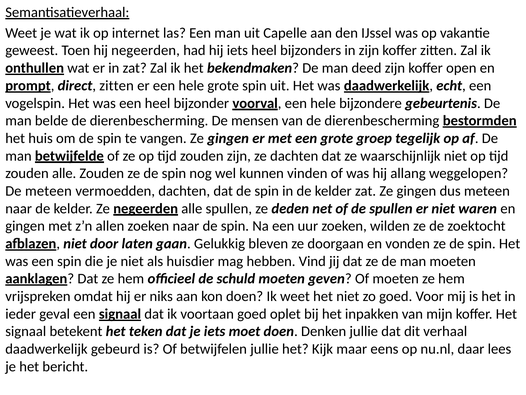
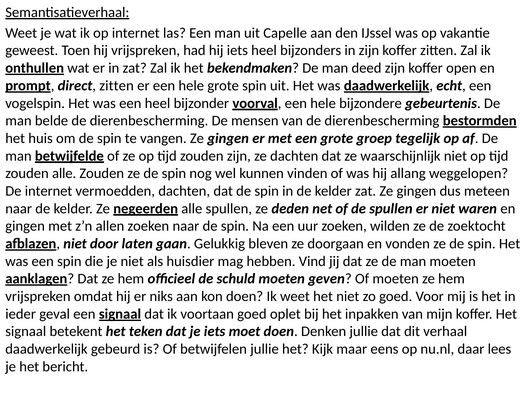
hij negeerden: negeerden -> vrijspreken (146, 50)
De meteen: meteen -> internet (49, 191)
